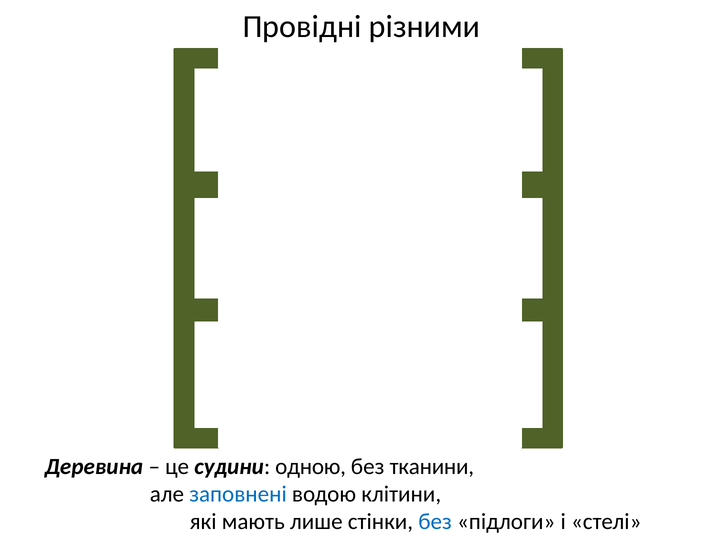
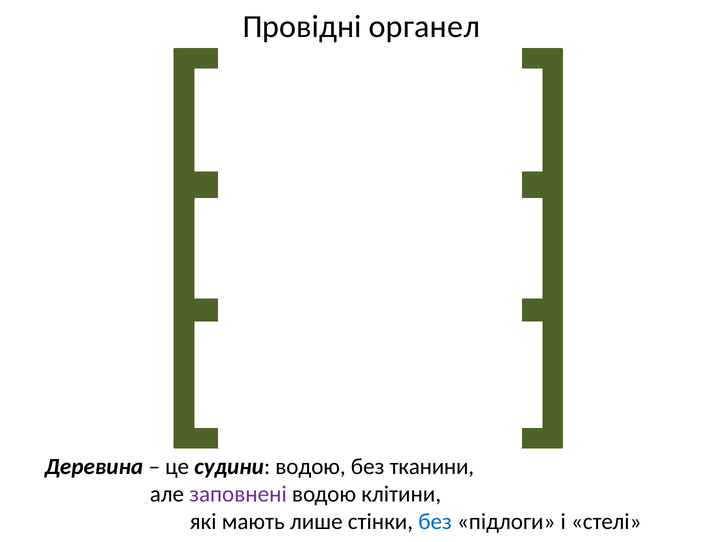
різними: різними -> органел (424, 27)
судини одною: одною -> водою (311, 467)
заповнені colour: blue -> purple (238, 494)
